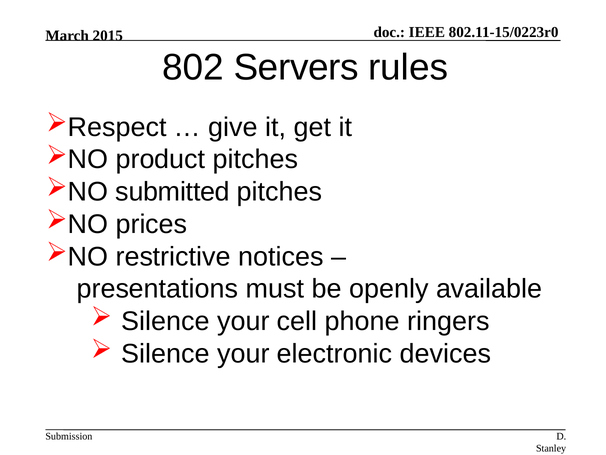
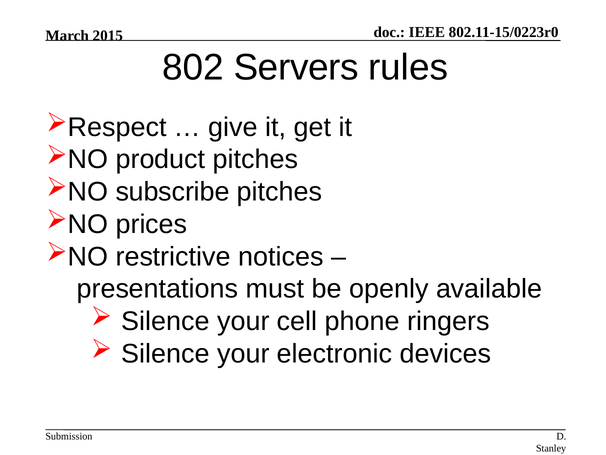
submitted: submitted -> subscribe (173, 192)
